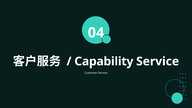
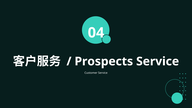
Capability: Capability -> Prospects (104, 61)
